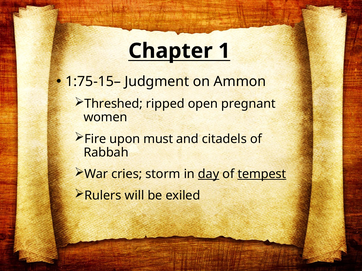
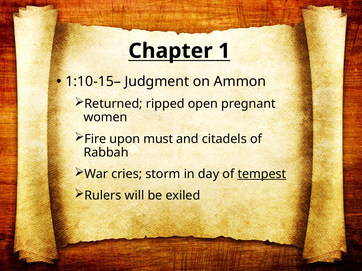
1:75-15–: 1:75-15– -> 1:10-15– (93, 82)
Threshed: Threshed -> Returned (114, 104)
day underline: present -> none (209, 174)
